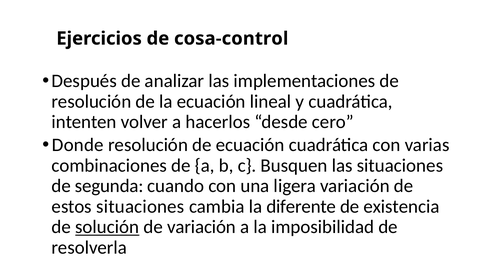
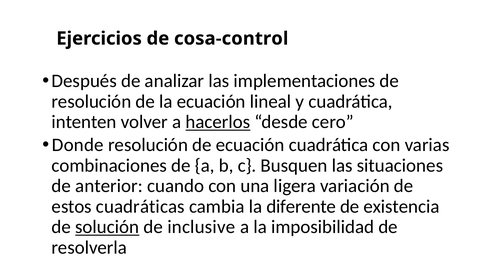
hacerlos underline: none -> present (218, 122)
segunda: segunda -> anterior (109, 186)
estos situaciones: situaciones -> cuadráticas (140, 206)
de variación: variación -> inclusive (201, 227)
